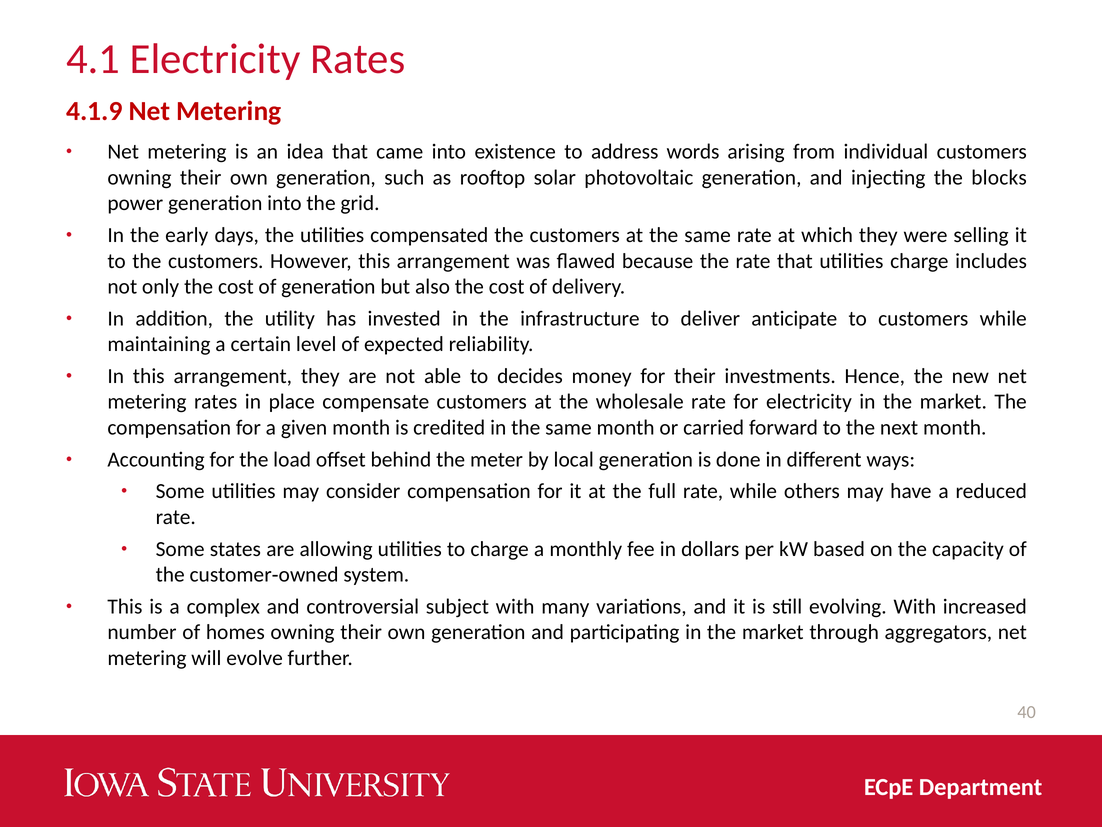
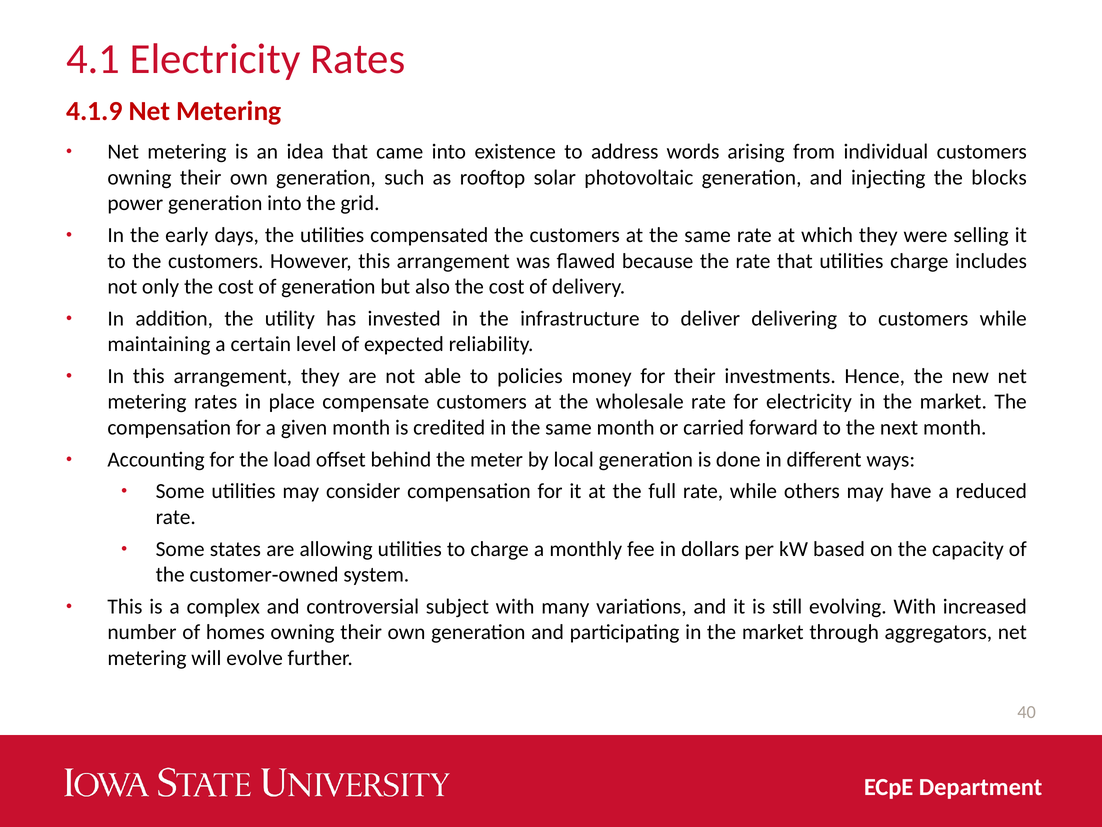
anticipate: anticipate -> delivering (794, 318)
decides: decides -> policies (530, 376)
